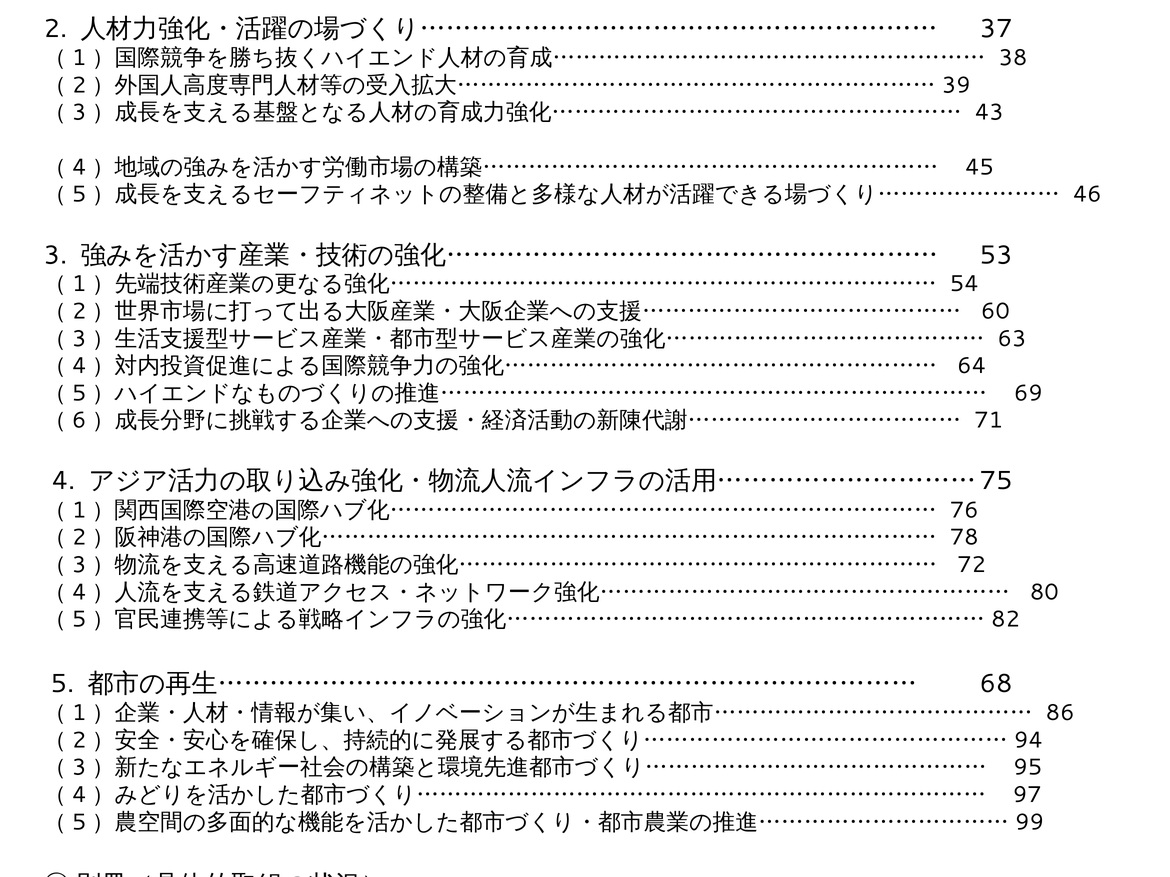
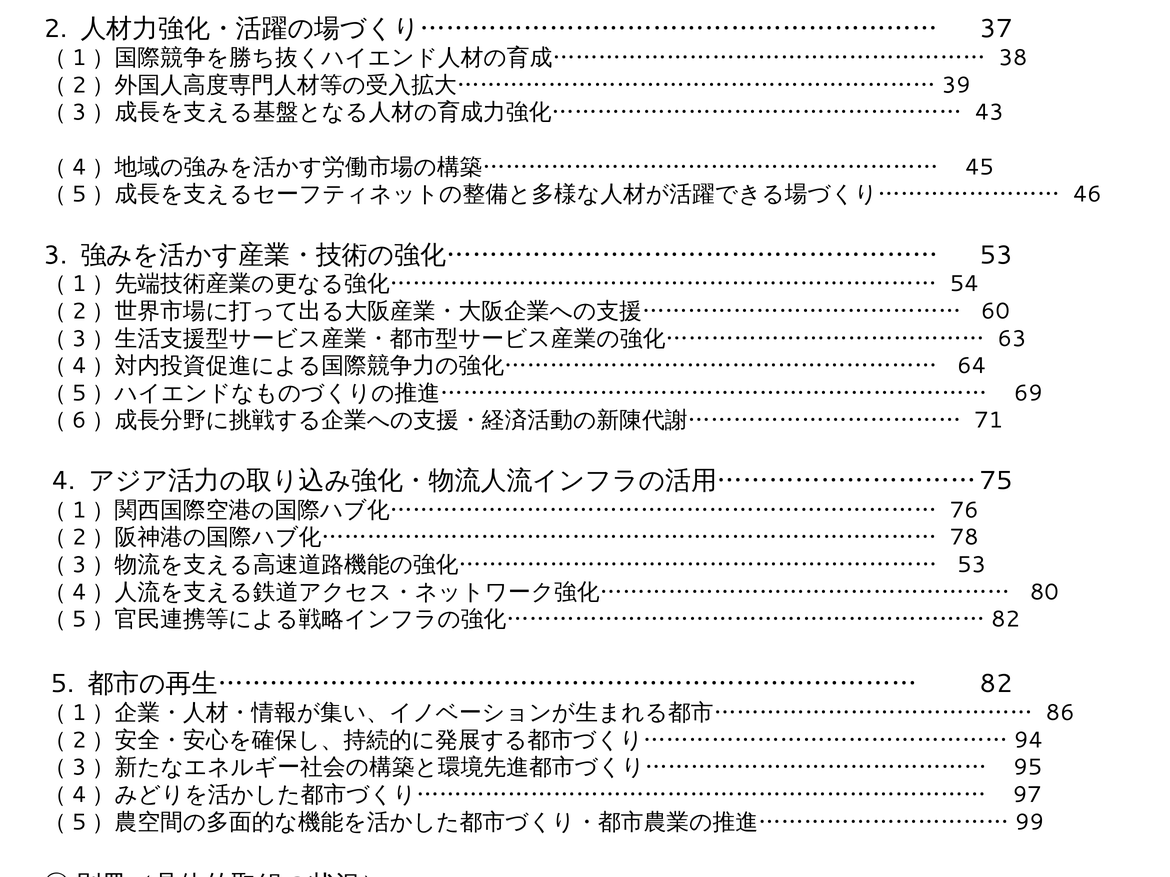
72: 72 -> 53 (972, 565)
68: 68 -> 82 (996, 684)
